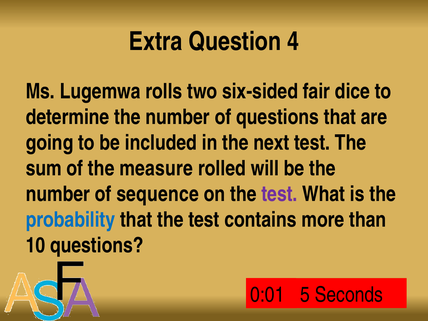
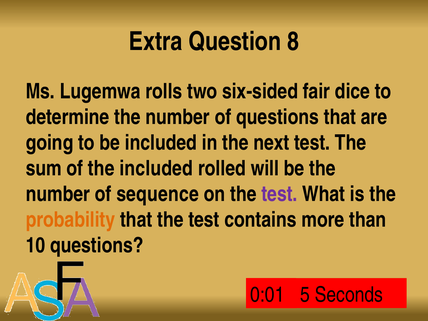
4: 4 -> 8 (293, 41)
the measure: measure -> included (156, 168)
probability colour: blue -> orange (70, 220)
